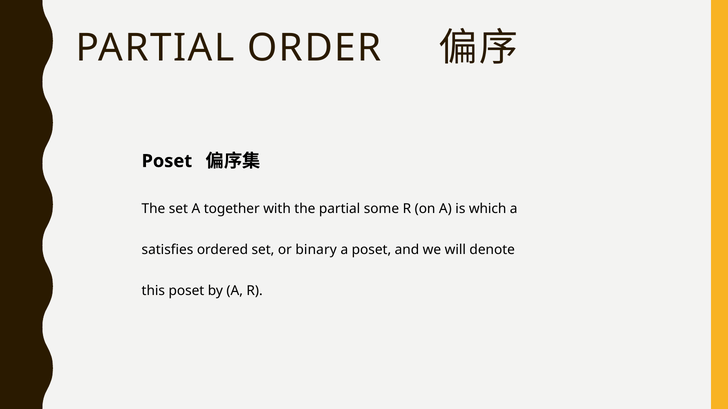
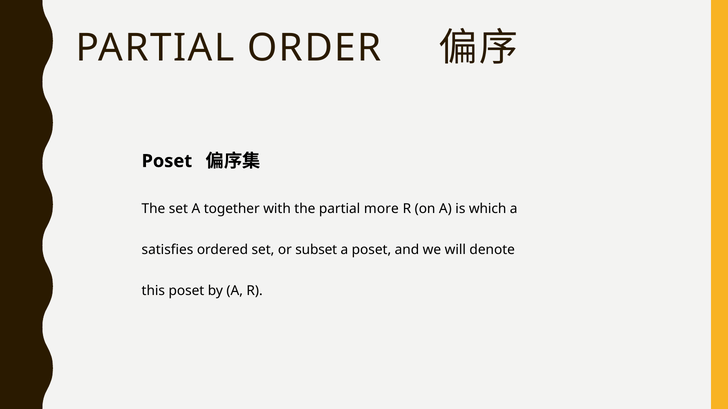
some: some -> more (381, 209)
binary: binary -> subset (316, 250)
